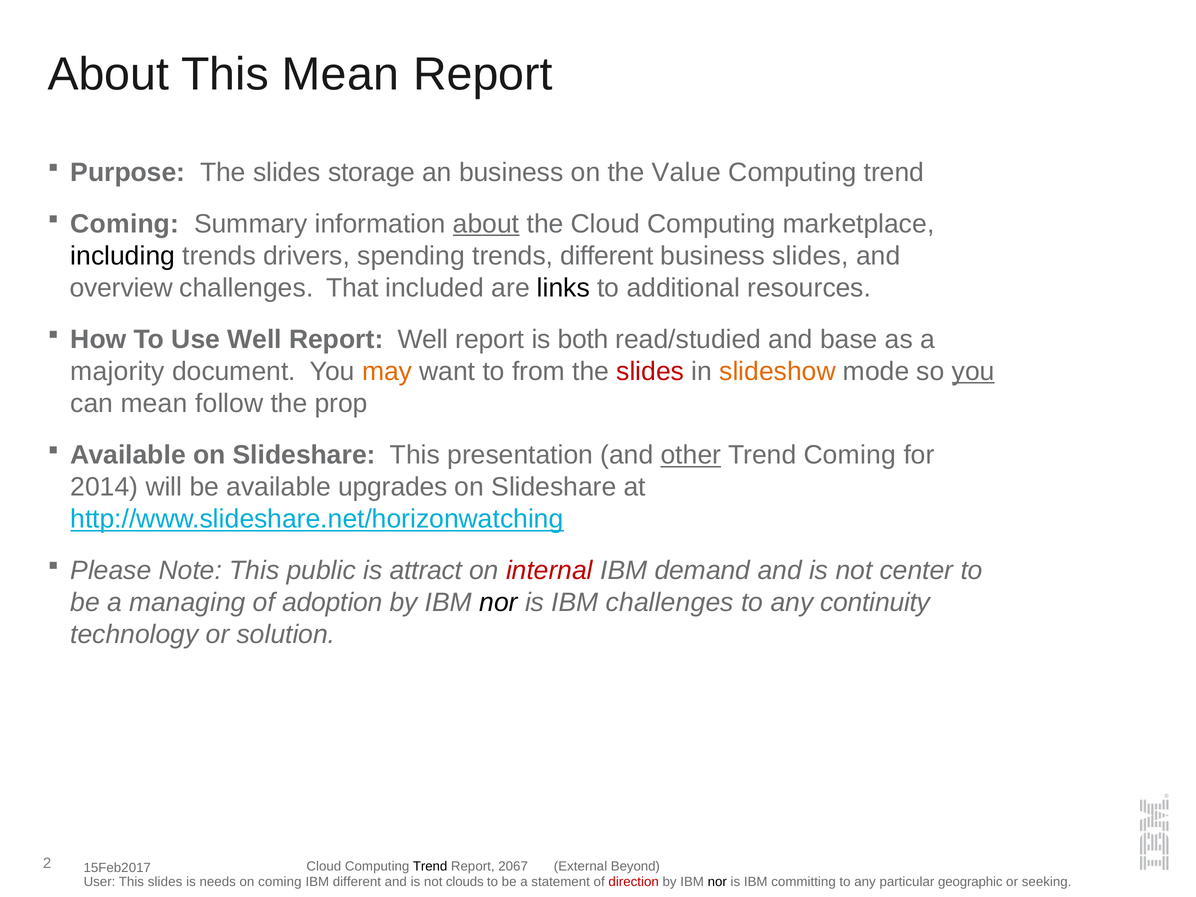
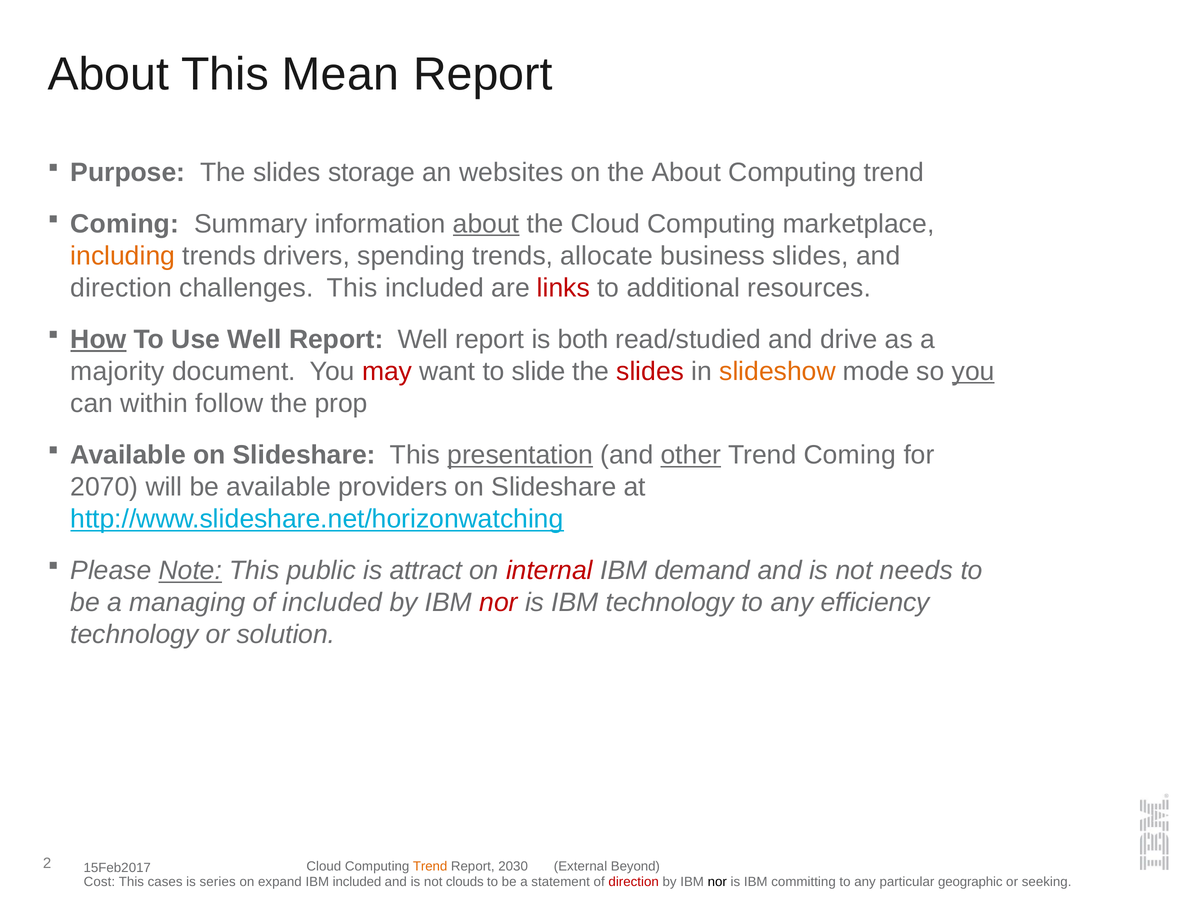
an business: business -> websites (511, 172)
the Value: Value -> About (686, 172)
including colour: black -> orange (123, 256)
trends different: different -> allocate (607, 256)
overview: overview -> direction (121, 288)
challenges That: That -> This (352, 288)
links colour: black -> red (563, 288)
How underline: none -> present (98, 340)
base: base -> drive (849, 340)
may colour: orange -> red (387, 371)
from: from -> slide (539, 371)
can mean: mean -> within (154, 403)
presentation underline: none -> present (520, 455)
2014: 2014 -> 2070 (104, 487)
upgrades: upgrades -> providers (393, 487)
Note underline: none -> present (190, 571)
center: center -> needs (916, 571)
of adoption: adoption -> included (332, 603)
nor colour: black -> red (499, 603)
IBM challenges: challenges -> technology (670, 603)
continuity: continuity -> efficiency (875, 603)
Trend colour: black -> orange (430, 866)
2067: 2067 -> 2030 (513, 866)
User: User -> Cost (99, 882)
This slides: slides -> cases (165, 882)
needs: needs -> series (218, 882)
on coming: coming -> expand (280, 882)
IBM different: different -> included (357, 882)
